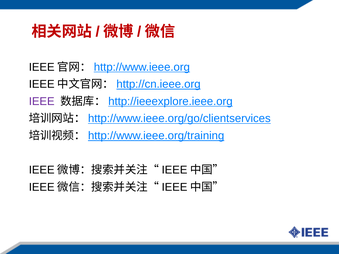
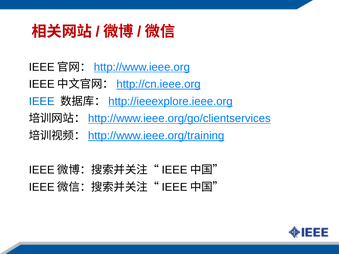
IEEE colour: purple -> blue (42, 101)
